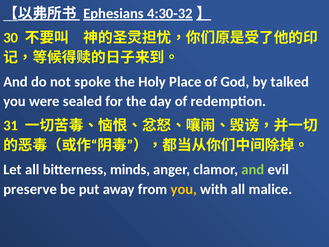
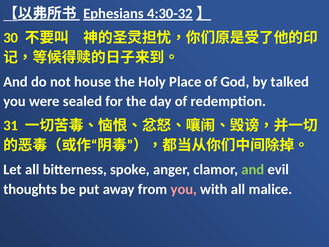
spoke: spoke -> house (93, 82)
minds: minds -> spoke (130, 169)
preserve: preserve -> thoughts (30, 189)
you colour: yellow -> pink (184, 189)
